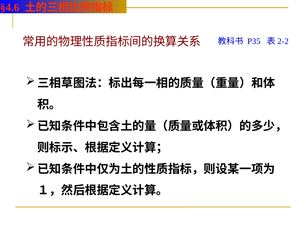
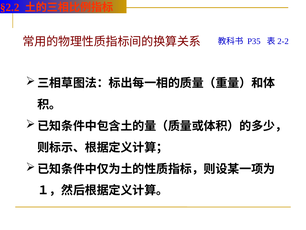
§4.6: §4.6 -> §2.2 (10, 7)
